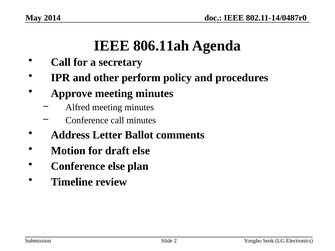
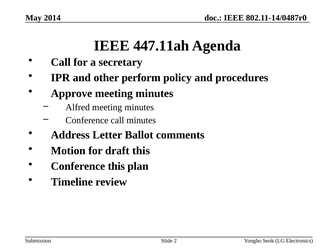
806.11ah: 806.11ah -> 447.11ah (161, 46)
draft else: else -> this (141, 151)
Conference else: else -> this (116, 166)
